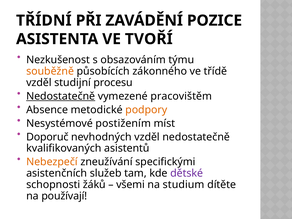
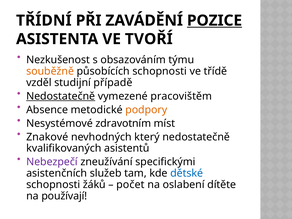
POZICE underline: none -> present (215, 21)
působících zákonného: zákonného -> schopnosti (160, 71)
procesu: procesu -> případě (113, 83)
postižením: postižením -> zdravotním (123, 123)
Doporuč: Doporuč -> Znakové (47, 137)
nevhodných vzděl: vzděl -> který (147, 137)
Nebezpečí colour: orange -> purple (52, 162)
dětské colour: purple -> blue (187, 173)
všemi: všemi -> počet (130, 185)
studium: studium -> oslabení (184, 185)
